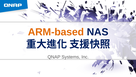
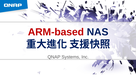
ARM-based colour: orange -> red (56, 32)
